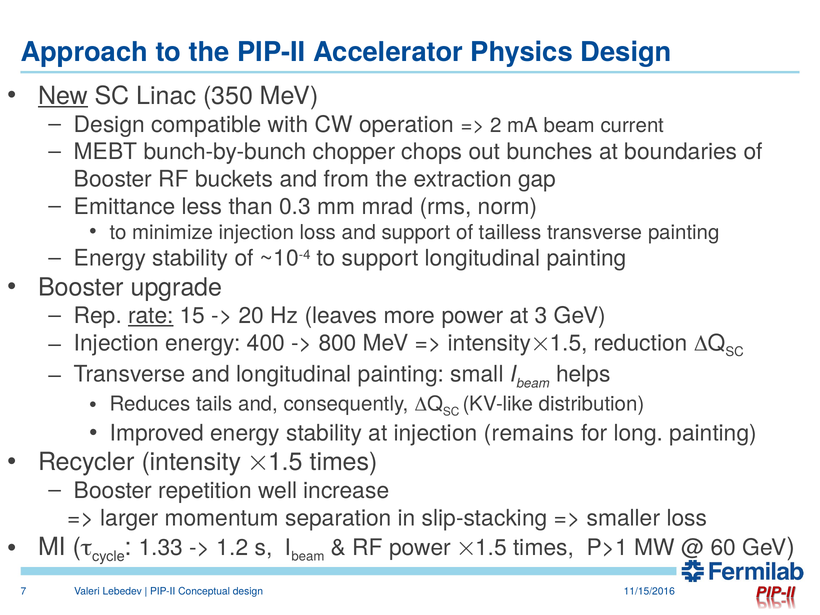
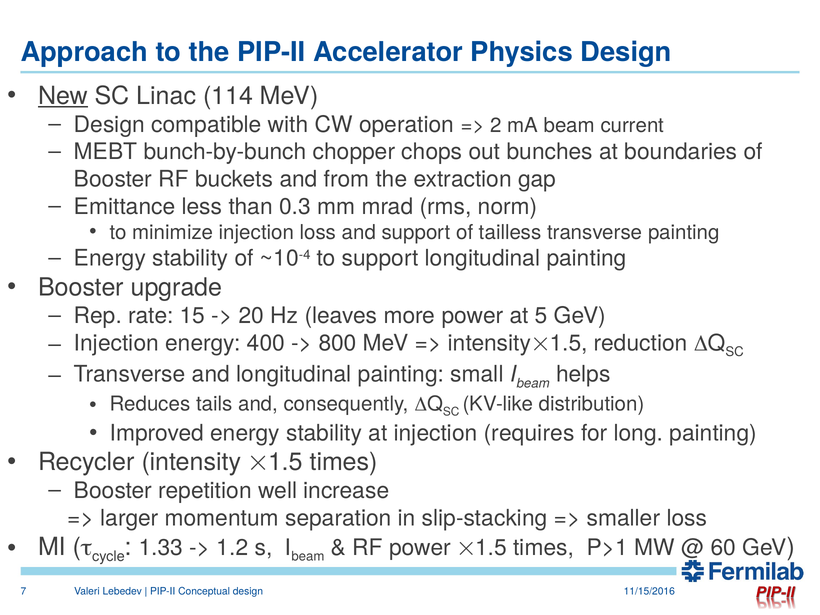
350: 350 -> 114 (228, 96)
rate underline: present -> none (151, 316)
3: 3 -> 5 (541, 316)
remains: remains -> requires (529, 433)
